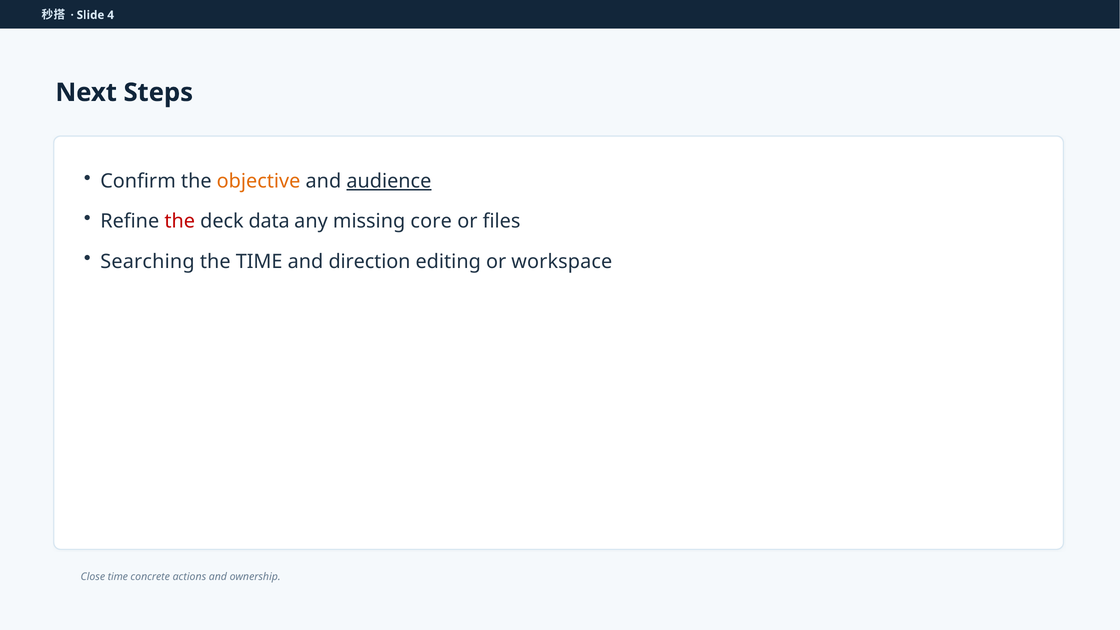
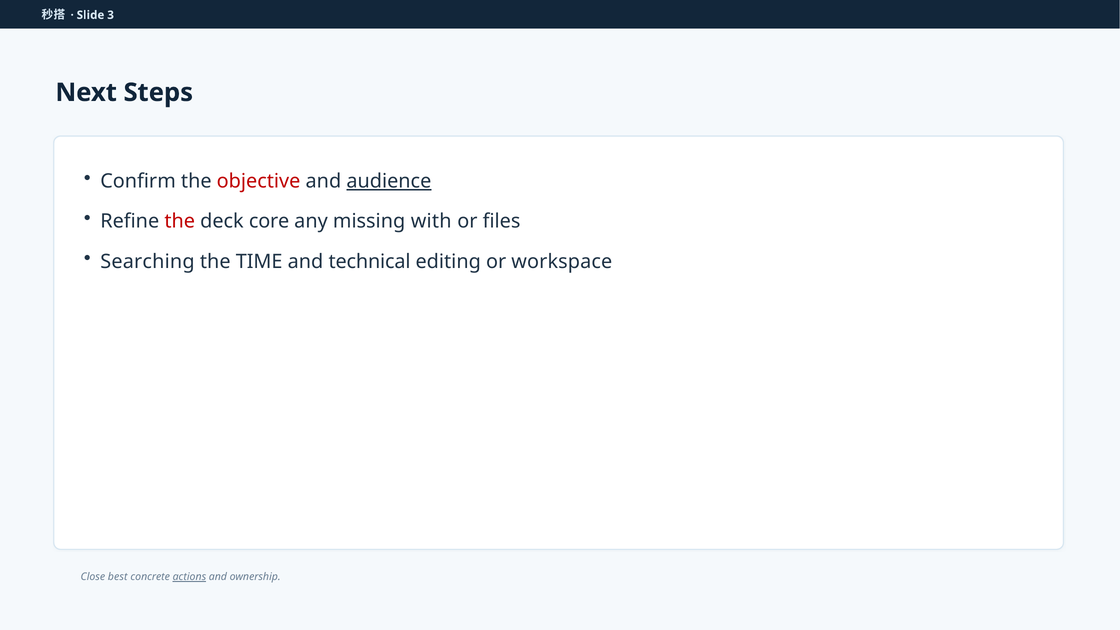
4: 4 -> 3 (111, 15)
objective colour: orange -> red (259, 181)
data: data -> core (269, 221)
core: core -> with (431, 221)
direction: direction -> technical (370, 262)
Close time: time -> best (118, 577)
actions underline: none -> present (189, 577)
